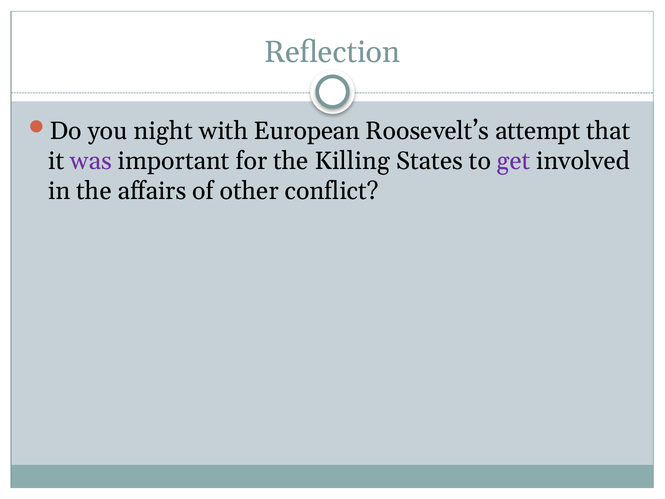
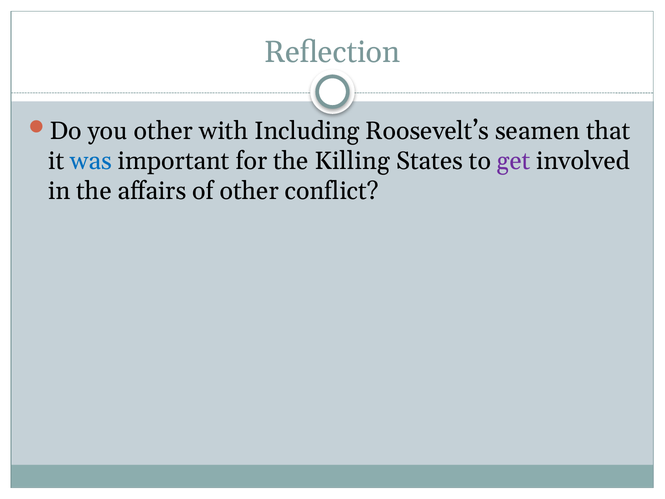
you night: night -> other (163, 131)
European: European -> Including (307, 131)
attempt: attempt -> seamen (538, 131)
was colour: purple -> blue (91, 161)
